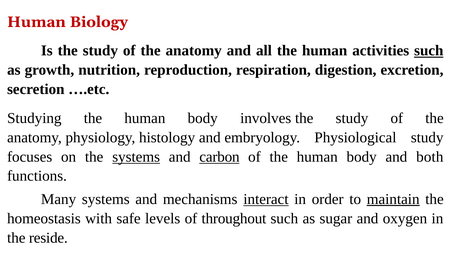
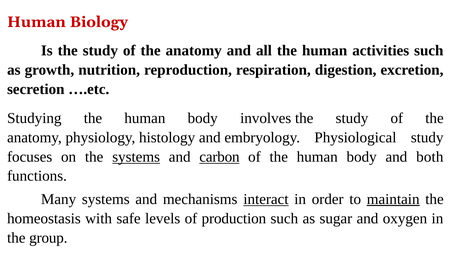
such underline: present -> none (429, 51)
throughout: throughout -> production (234, 219)
reside: reside -> group (48, 238)
